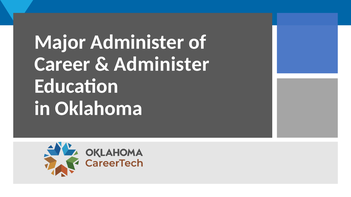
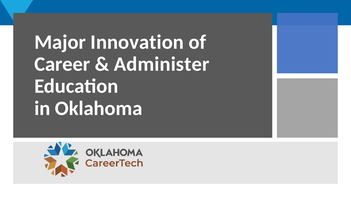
Major Administer: Administer -> Innovation (137, 42)
